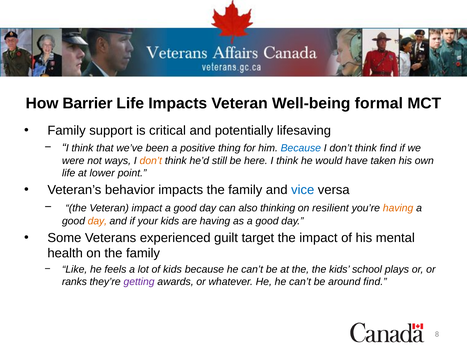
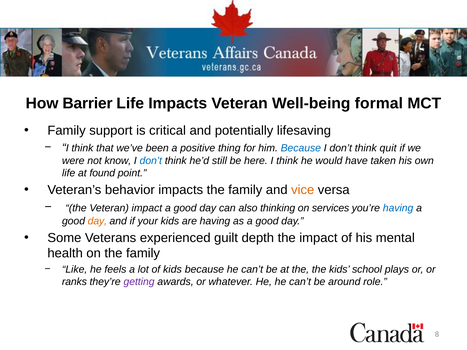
think find: find -> quit (388, 148)
ways: ways -> know (118, 161)
don’t colour: orange -> blue (151, 161)
lower: lower -> found (102, 173)
vice colour: blue -> orange (303, 190)
resilient: resilient -> services (331, 208)
having colour: orange -> blue (398, 208)
target: target -> depth (258, 238)
around find: find -> role (375, 282)
